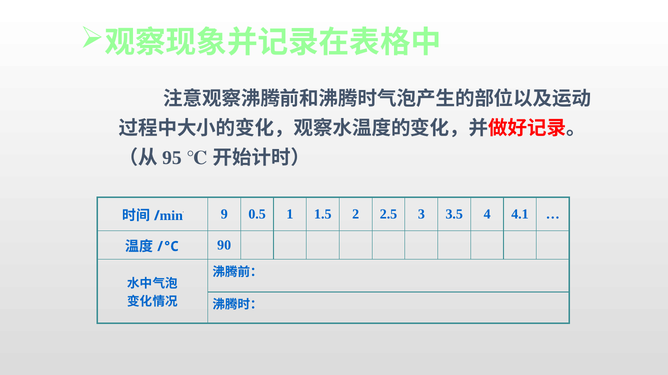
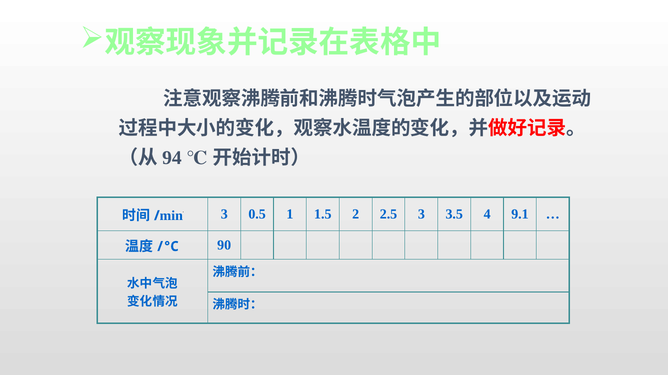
95: 95 -> 94 (172, 158)
9: 9 -> 3 (224, 215)
4.1: 4.1 -> 9.1 (520, 215)
